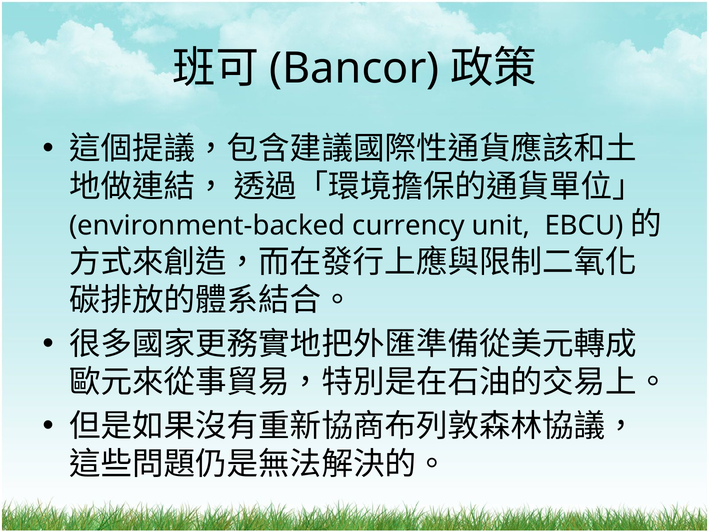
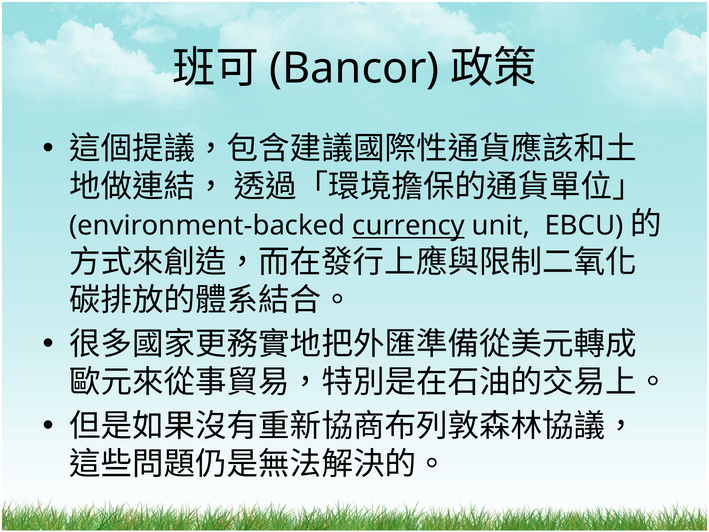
currency underline: none -> present (409, 226)
